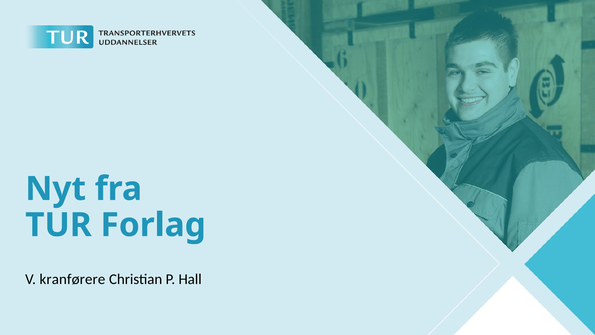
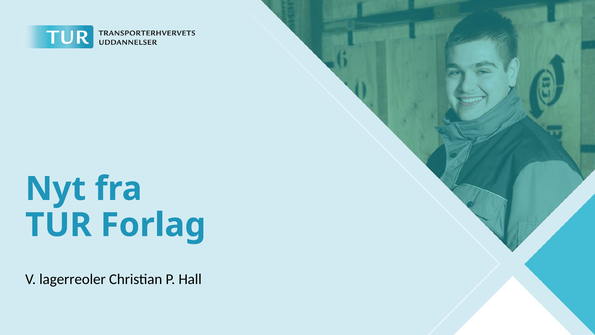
kranførere: kranførere -> lagerreoler (72, 279)
